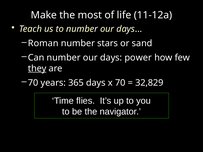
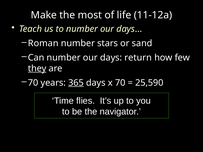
power: power -> return (138, 58)
365 underline: none -> present (76, 83)
32,829: 32,829 -> 25,590 (149, 83)
